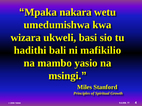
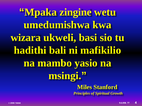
nakara: nakara -> zingine (76, 12)
